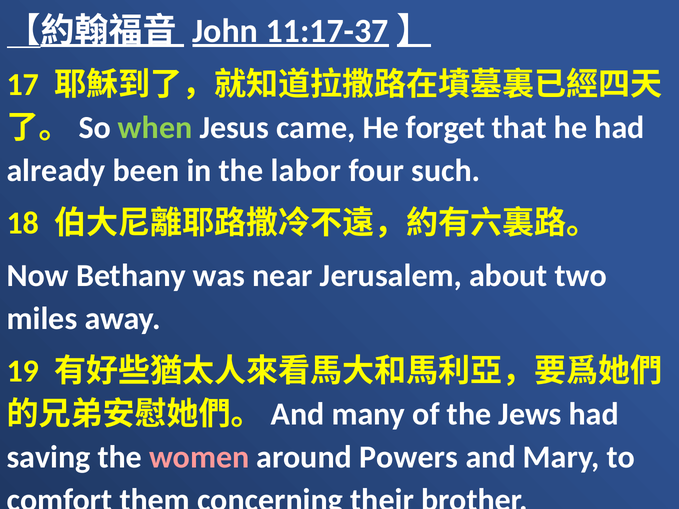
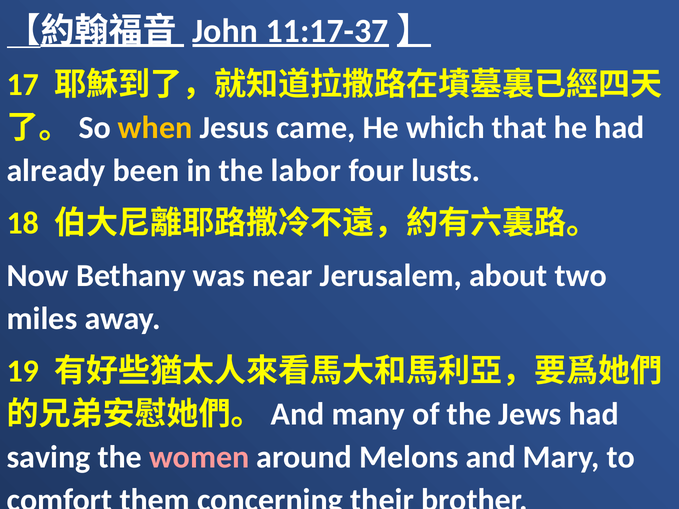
when colour: light green -> yellow (155, 128)
forget: forget -> which (445, 128)
such: such -> lusts (446, 171)
Powers: Powers -> Melons (409, 457)
